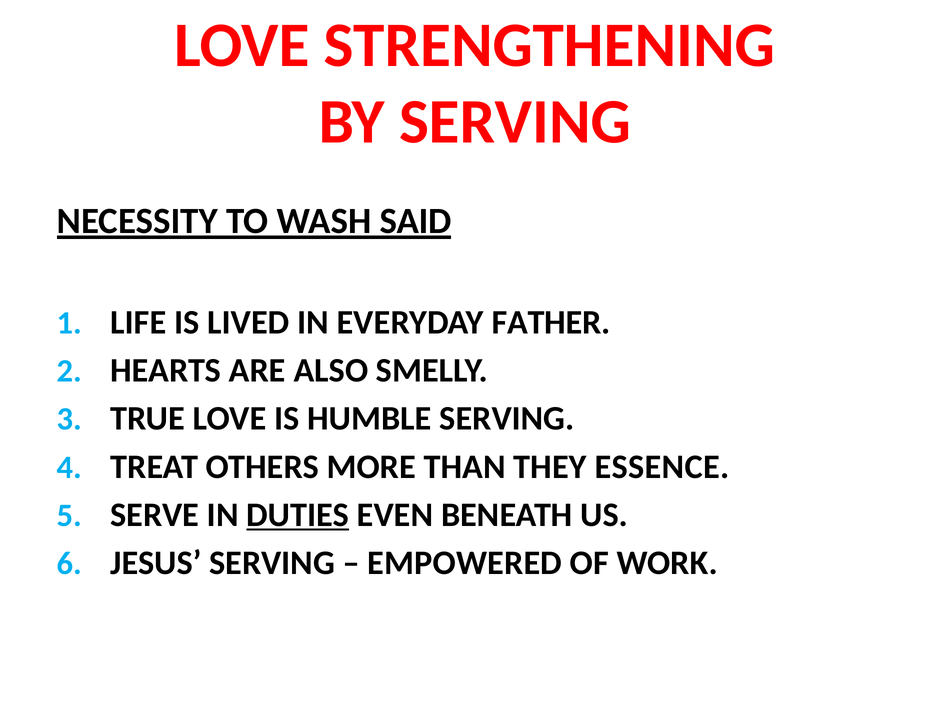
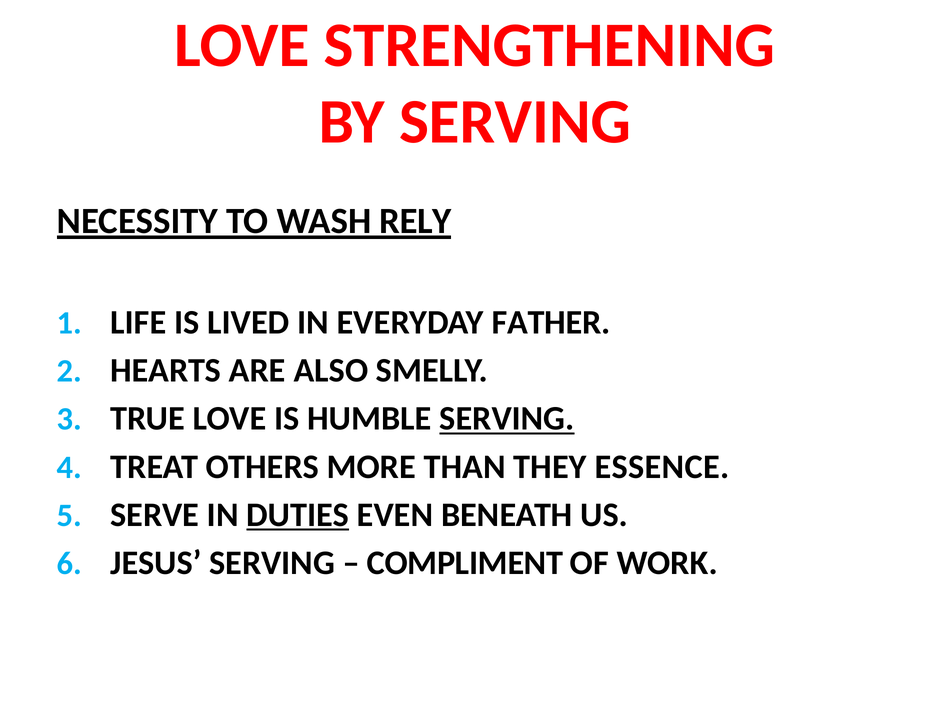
SAID: SAID -> RELY (415, 221)
SERVING underline: none -> present (507, 418)
EMPOWERED: EMPOWERED -> COMPLIMENT (465, 563)
